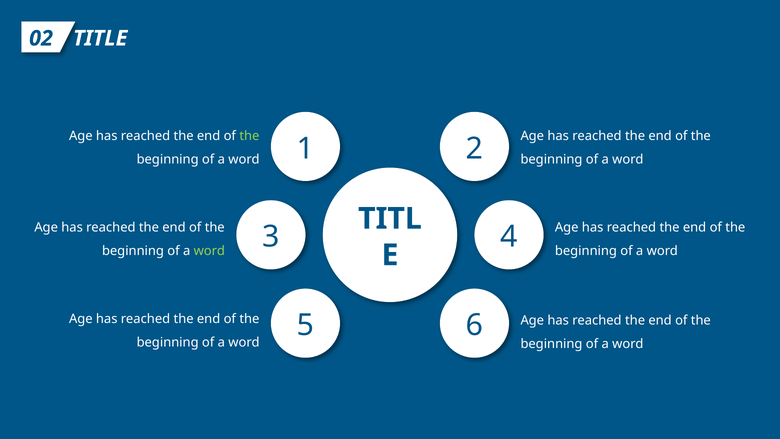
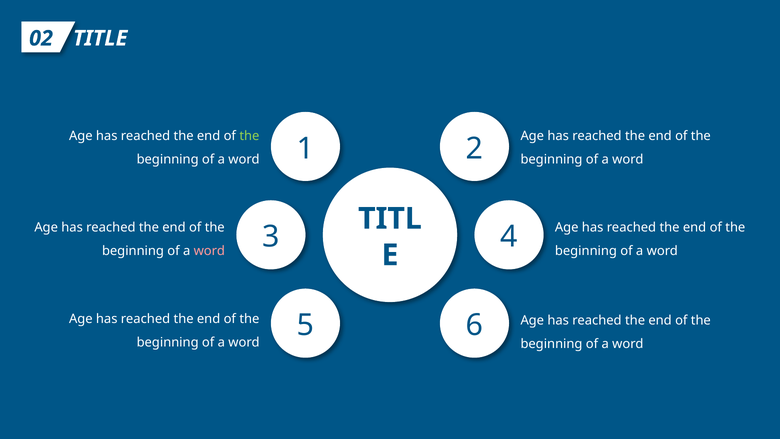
word colour: light green -> pink (209, 251)
